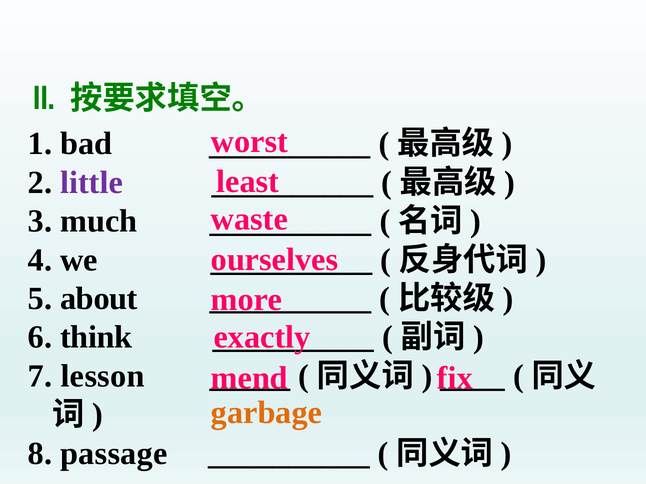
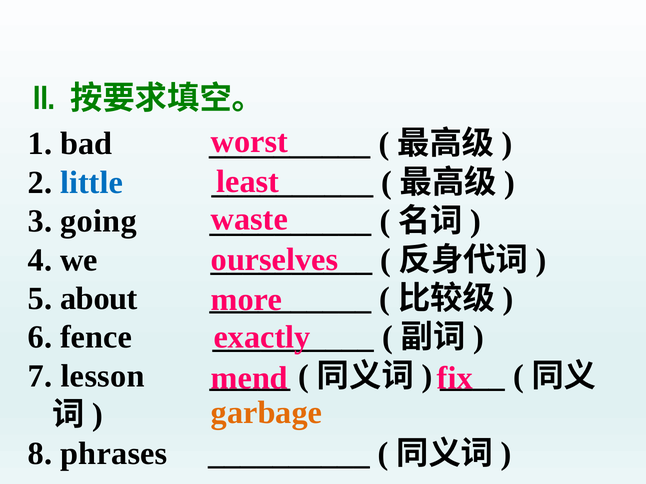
little colour: purple -> blue (92, 183)
much: much -> going (99, 221)
think: think -> fence (96, 338)
passage: passage -> phrases (114, 454)
